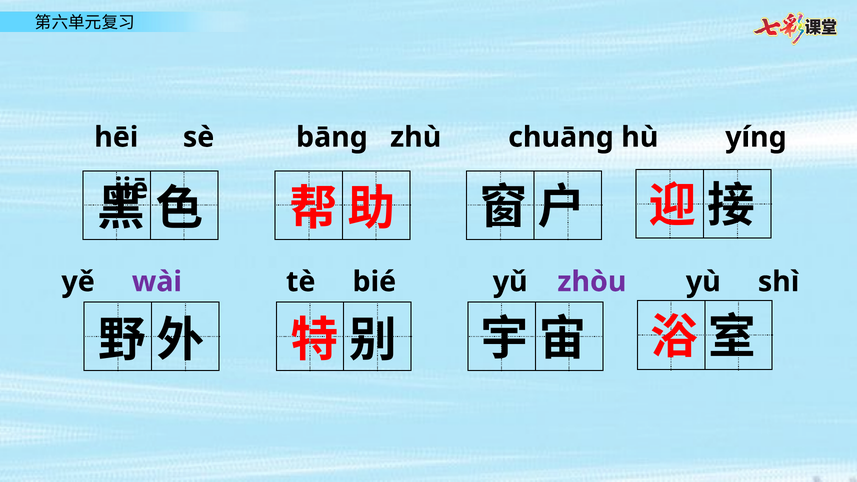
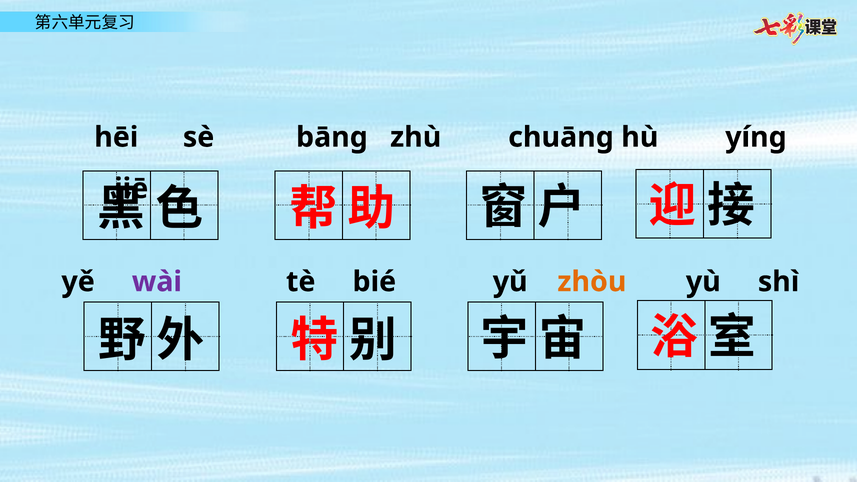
zhòu colour: purple -> orange (592, 282)
